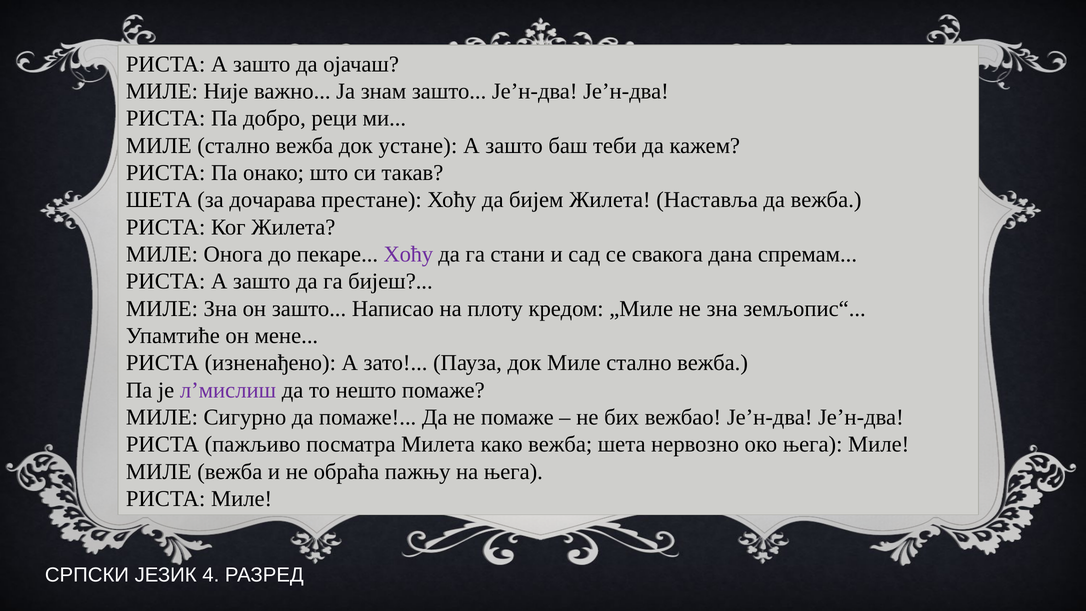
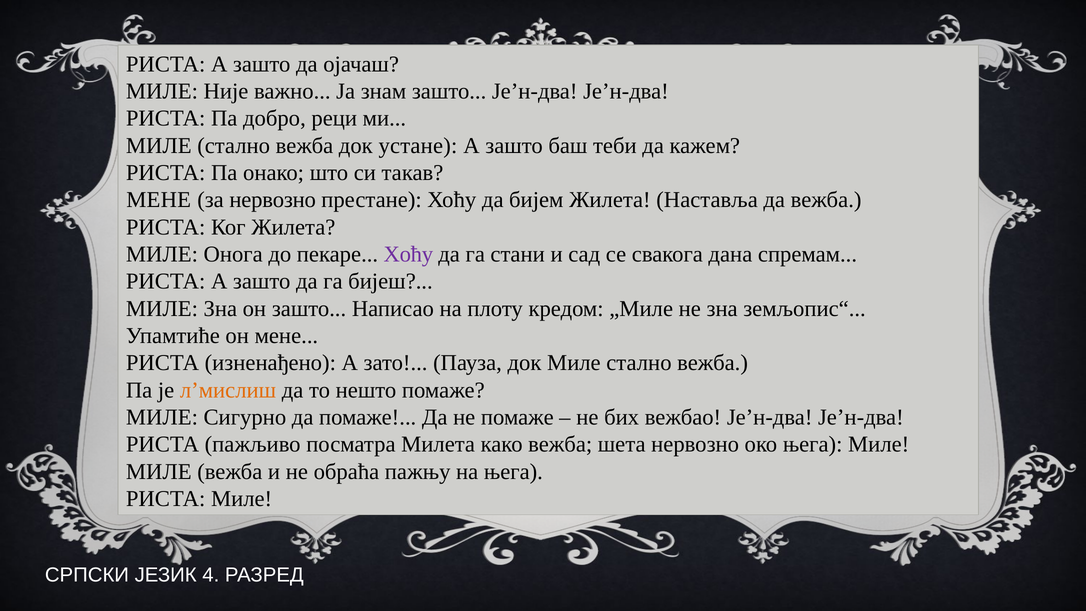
ШЕТА: ШЕТА -> МЕНЕ (159, 200)
за дочарава: дочарава -> нервозно (273, 200)
л’мислиш colour: purple -> orange (228, 390)
